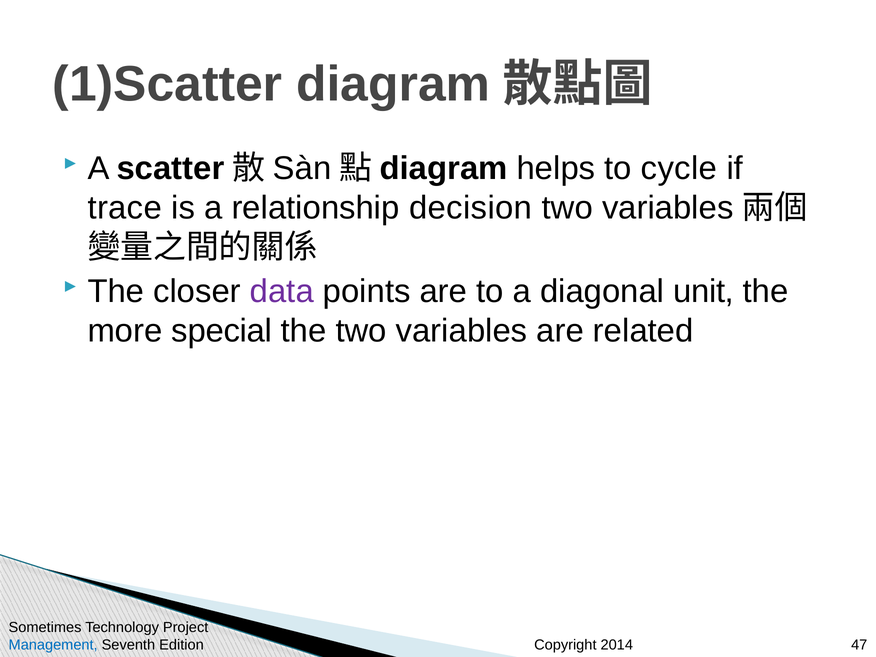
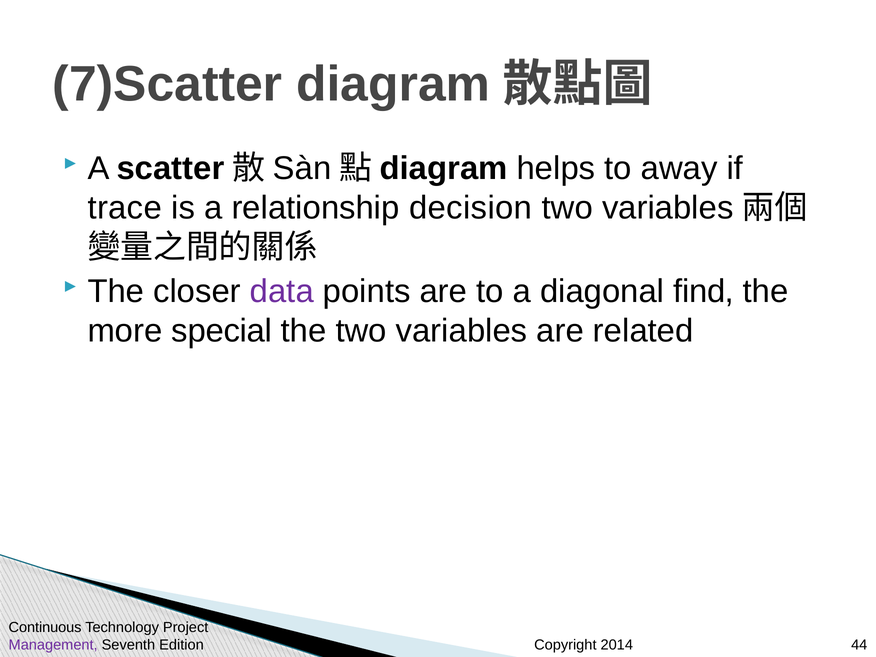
1)Scatter: 1)Scatter -> 7)Scatter (167, 85)
cycle: cycle -> away (679, 168)
unit: unit -> find (704, 292)
Sometimes: Sometimes -> Continuous (45, 627)
Management colour: blue -> purple (53, 645)
47: 47 -> 44 (859, 645)
